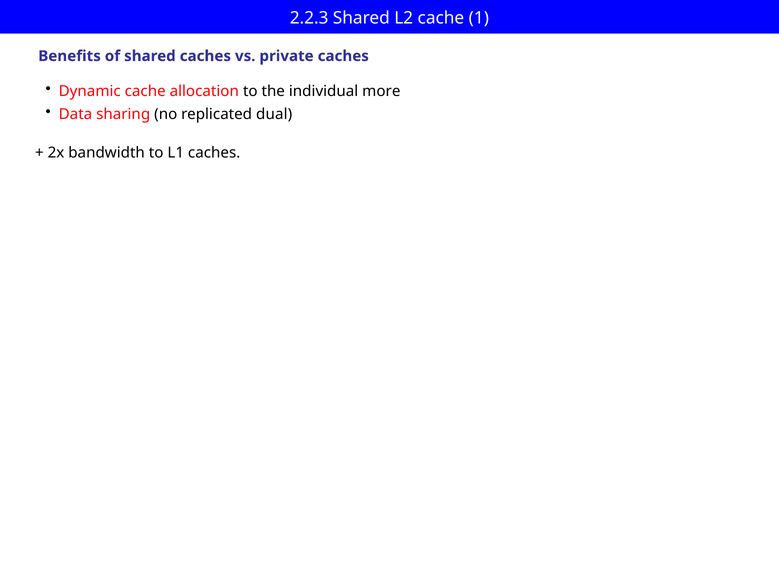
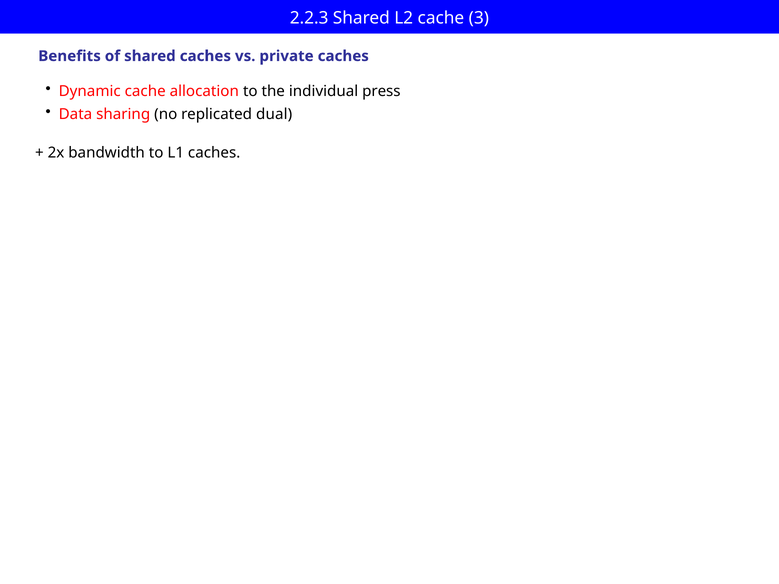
1: 1 -> 3 (479, 18)
more: more -> press (381, 91)
